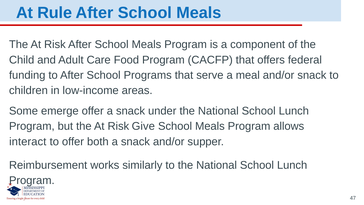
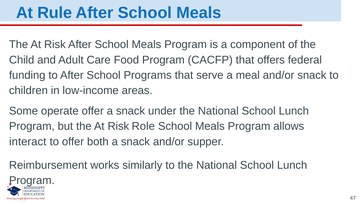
emerge: emerge -> operate (60, 111)
Give: Give -> Role (143, 126)
